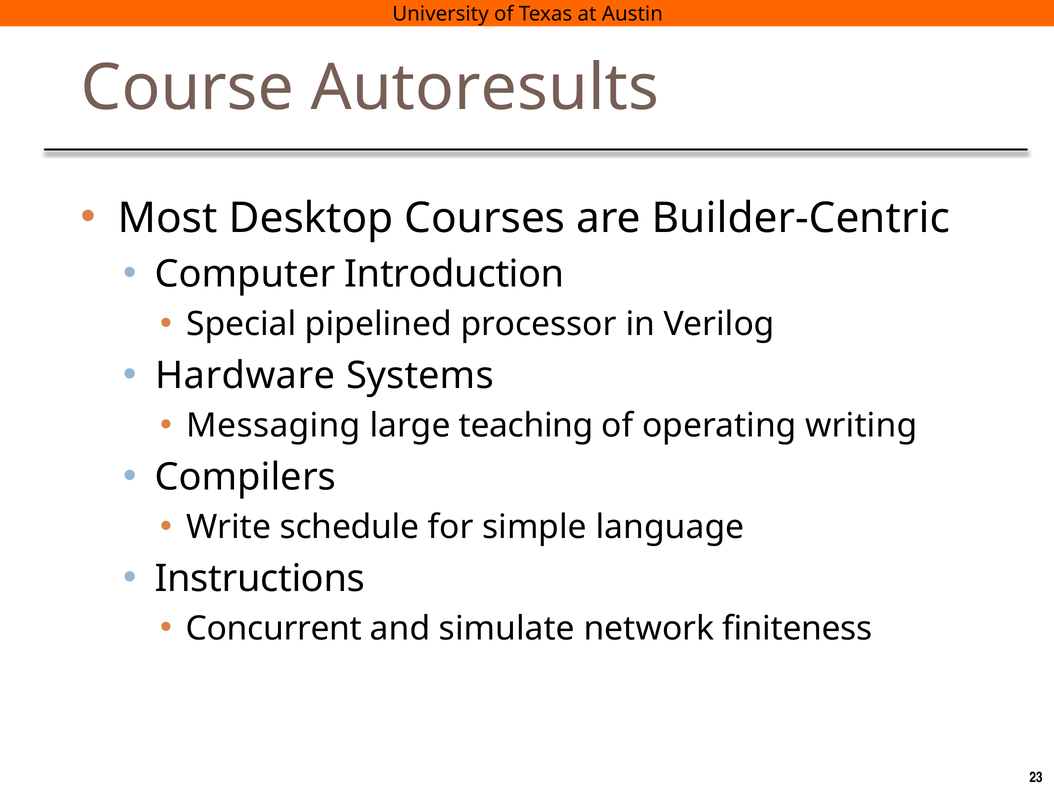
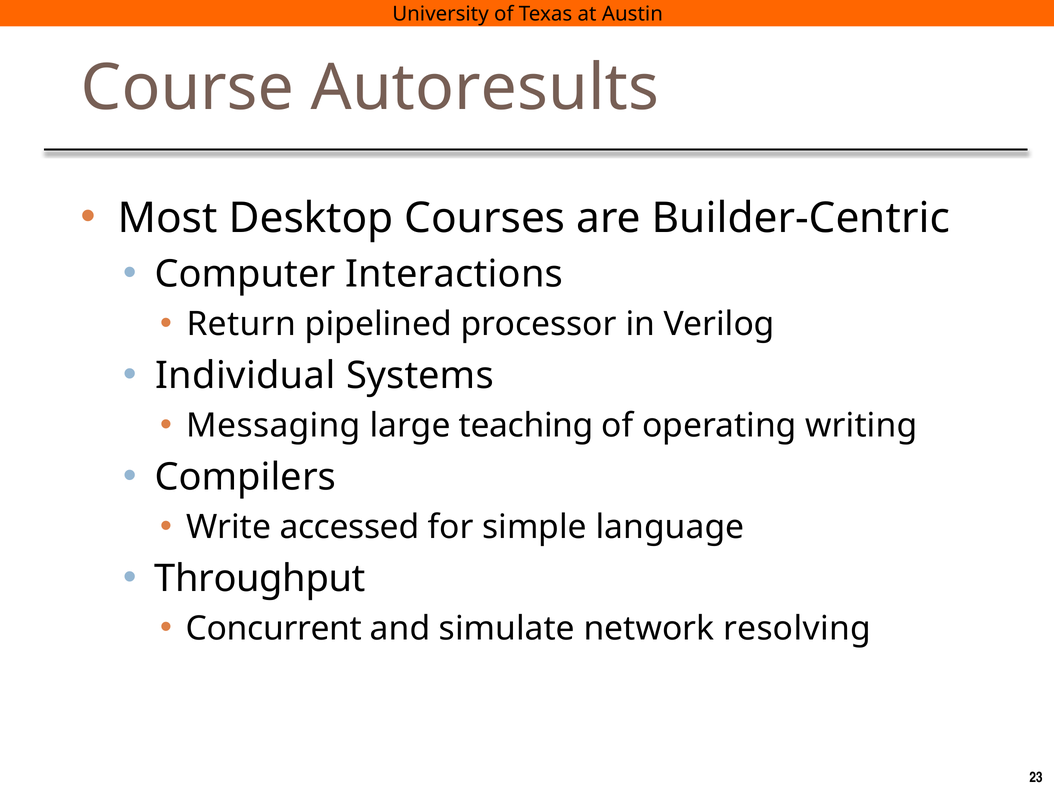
Introduction: Introduction -> Interactions (454, 274)
Special: Special -> Return (241, 324)
Hardware: Hardware -> Individual (245, 376)
schedule: schedule -> accessed (349, 527)
Instructions: Instructions -> Throughput (260, 578)
finiteness: finiteness -> resolving (797, 628)
